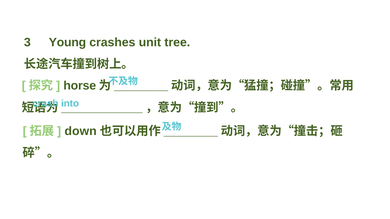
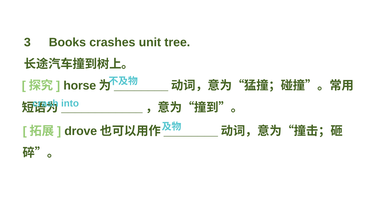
Young: Young -> Books (67, 42)
down: down -> drove (81, 131)
